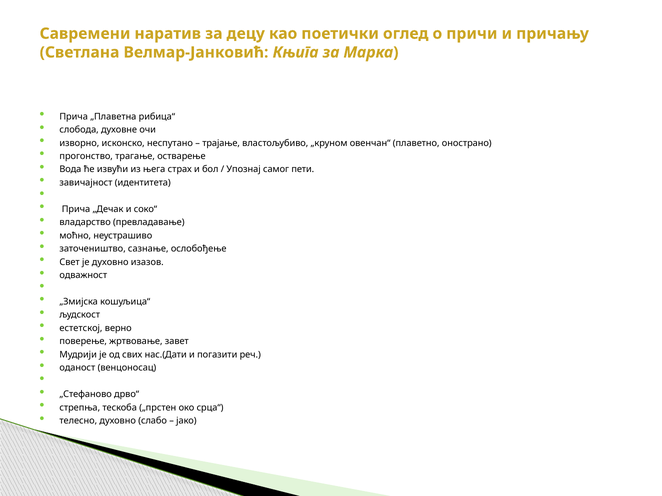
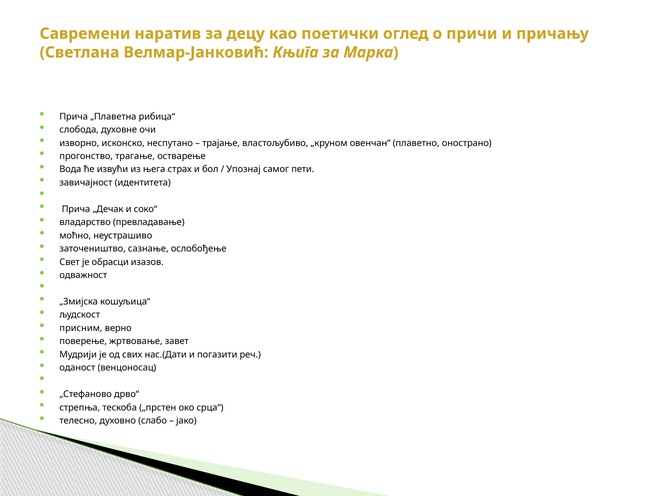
је духовно: духовно -> обрасци (110, 262)
естетској: естетској -> присним (81, 329)
